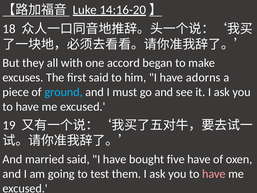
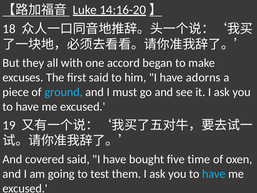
married: married -> covered (45, 159)
five have: have -> time (199, 159)
have colour: pink -> light blue (214, 174)
